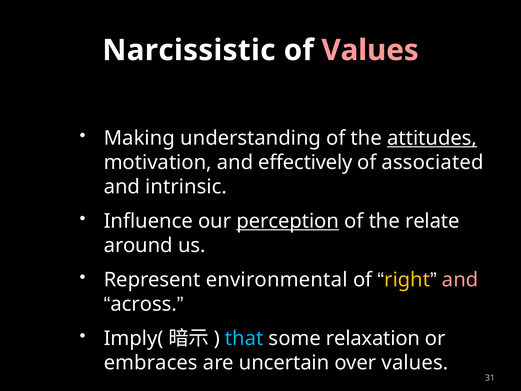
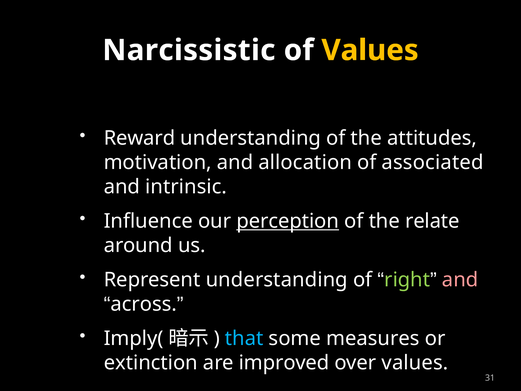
Values colour: pink -> yellow (370, 50)
Making: Making -> Reward (139, 138)
attitudes underline: present -> none (432, 138)
effectively: effectively -> allocation (305, 162)
Represent environmental: environmental -> understanding (277, 280)
right colour: yellow -> light green (407, 280)
relaxation: relaxation -> measures (373, 338)
embraces: embraces -> extinction (151, 363)
uncertain: uncertain -> improved (284, 363)
